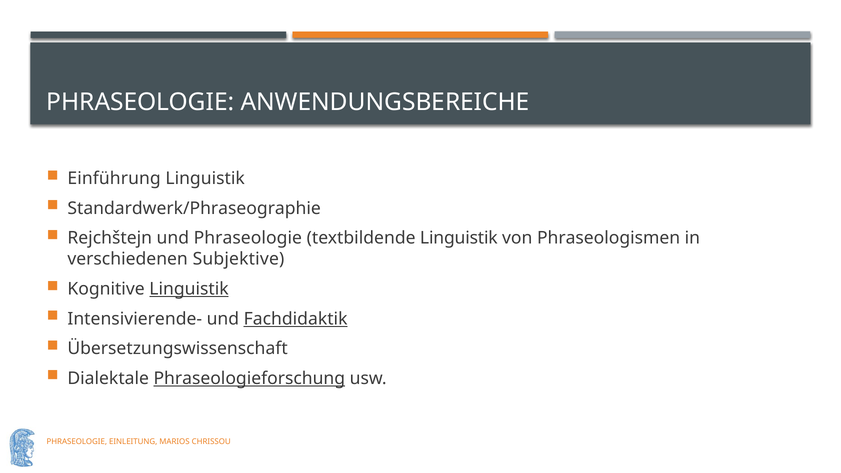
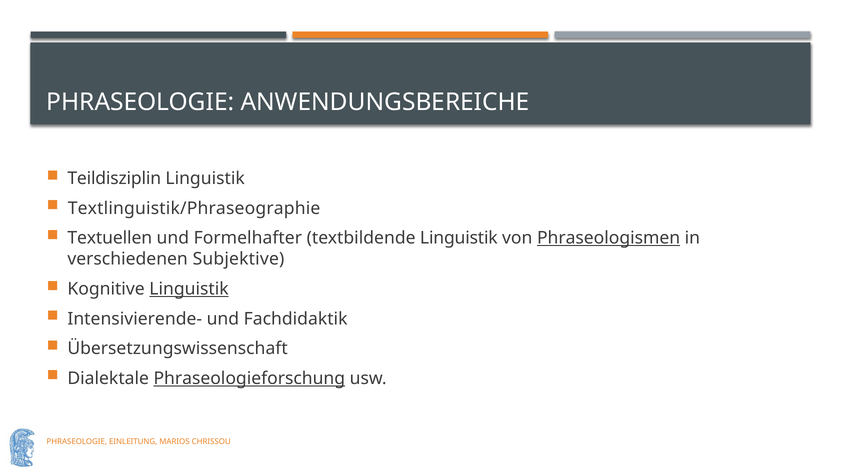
Einführung: Einführung -> Teildisziplin (114, 179)
Standardwerk/Phraseographie: Standardwerk/Phraseographie -> Textlinguistik/Phraseographie (194, 208)
Rejchštejn: Rejchštejn -> Textuellen (110, 238)
und Phraseologie: Phraseologie -> Formelhafter (248, 238)
Phraseologismen underline: none -> present (609, 238)
Fachdidaktik underline: present -> none (296, 319)
